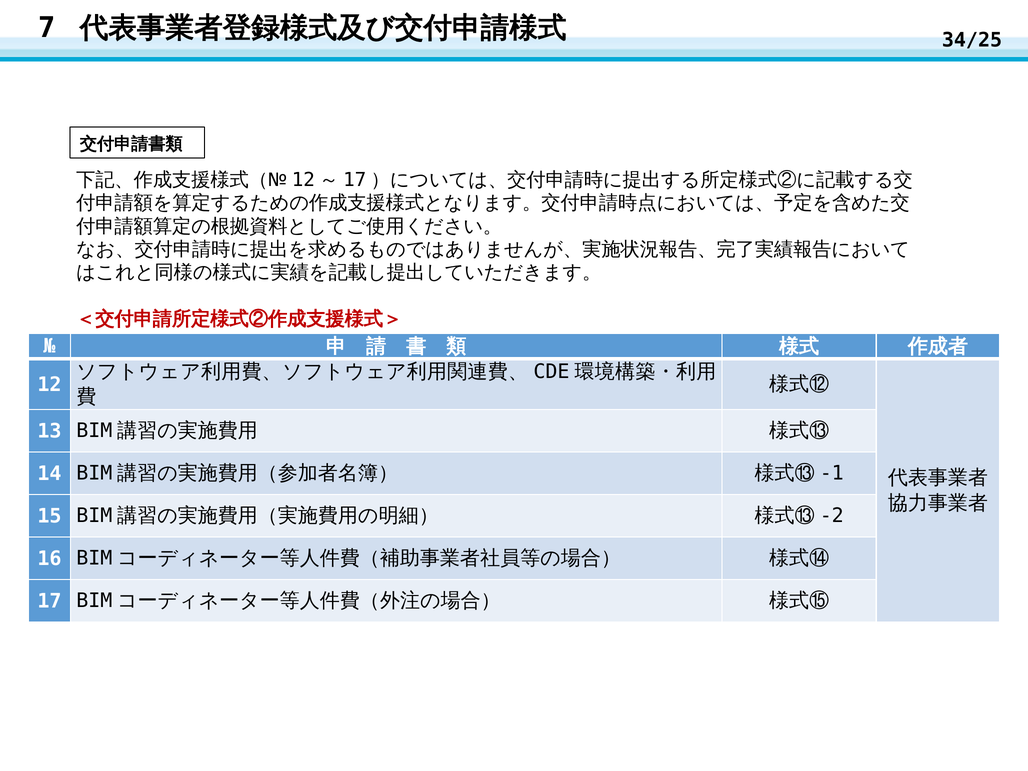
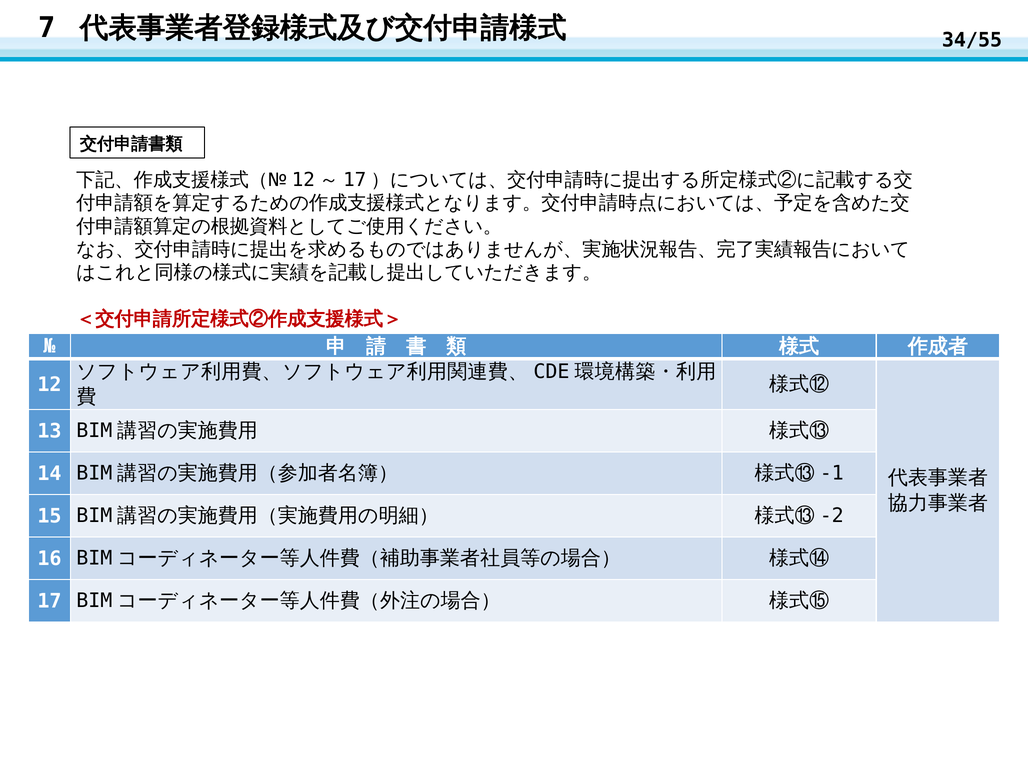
34/25: 34/25 -> 34/55 (972, 40)
